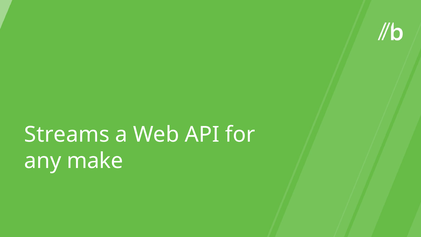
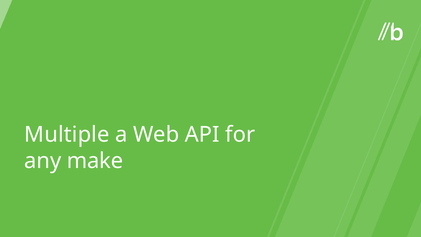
Streams: Streams -> Multiple (67, 135)
